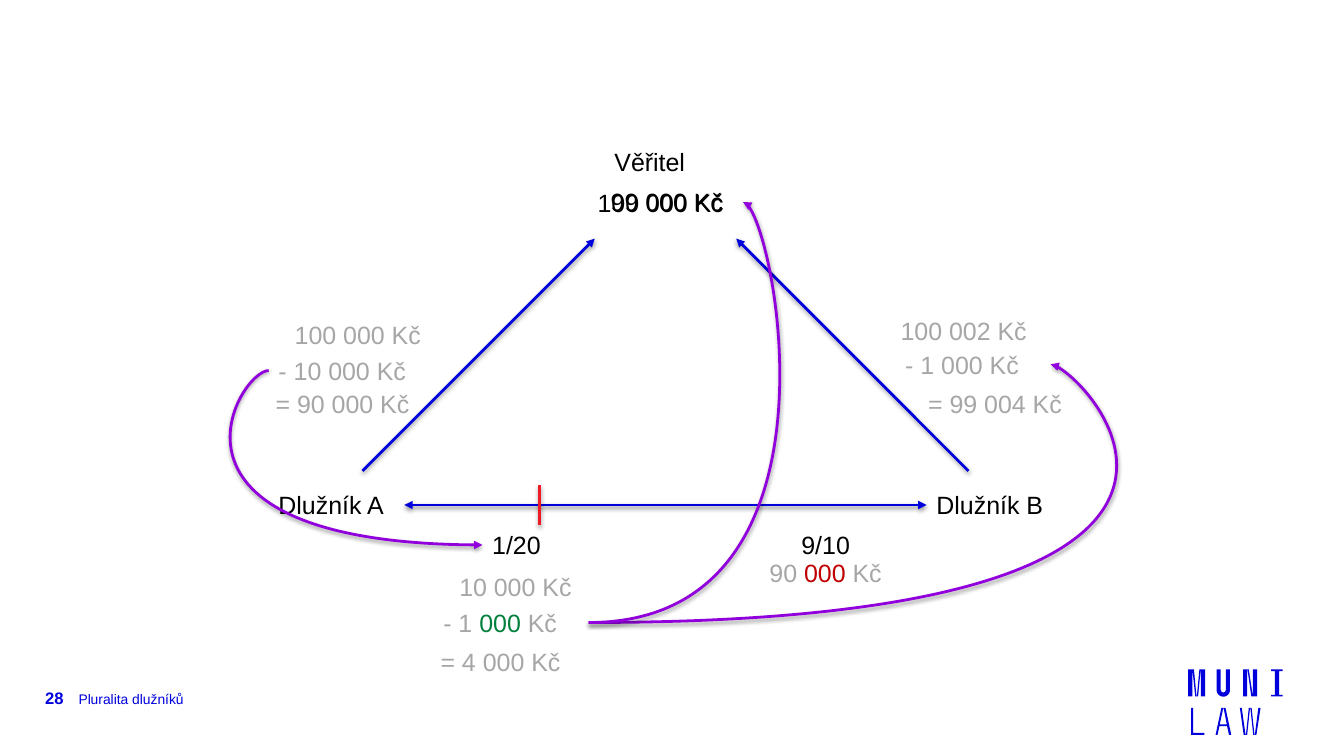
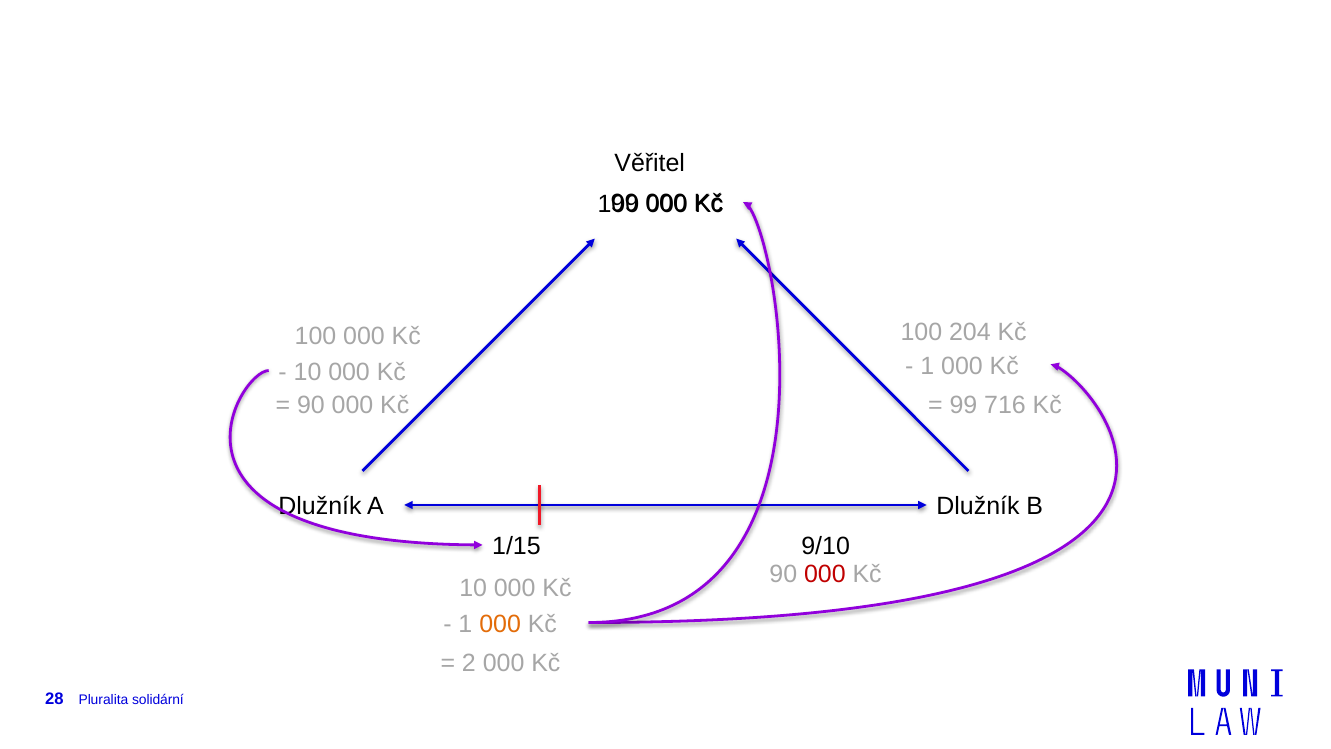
002: 002 -> 204 (970, 332)
004: 004 -> 716 (1005, 405)
1/20: 1/20 -> 1/15 (516, 546)
000 colour: green -> orange (500, 624)
4: 4 -> 2 (469, 663)
dlužníků: dlužníků -> solidární (158, 700)
